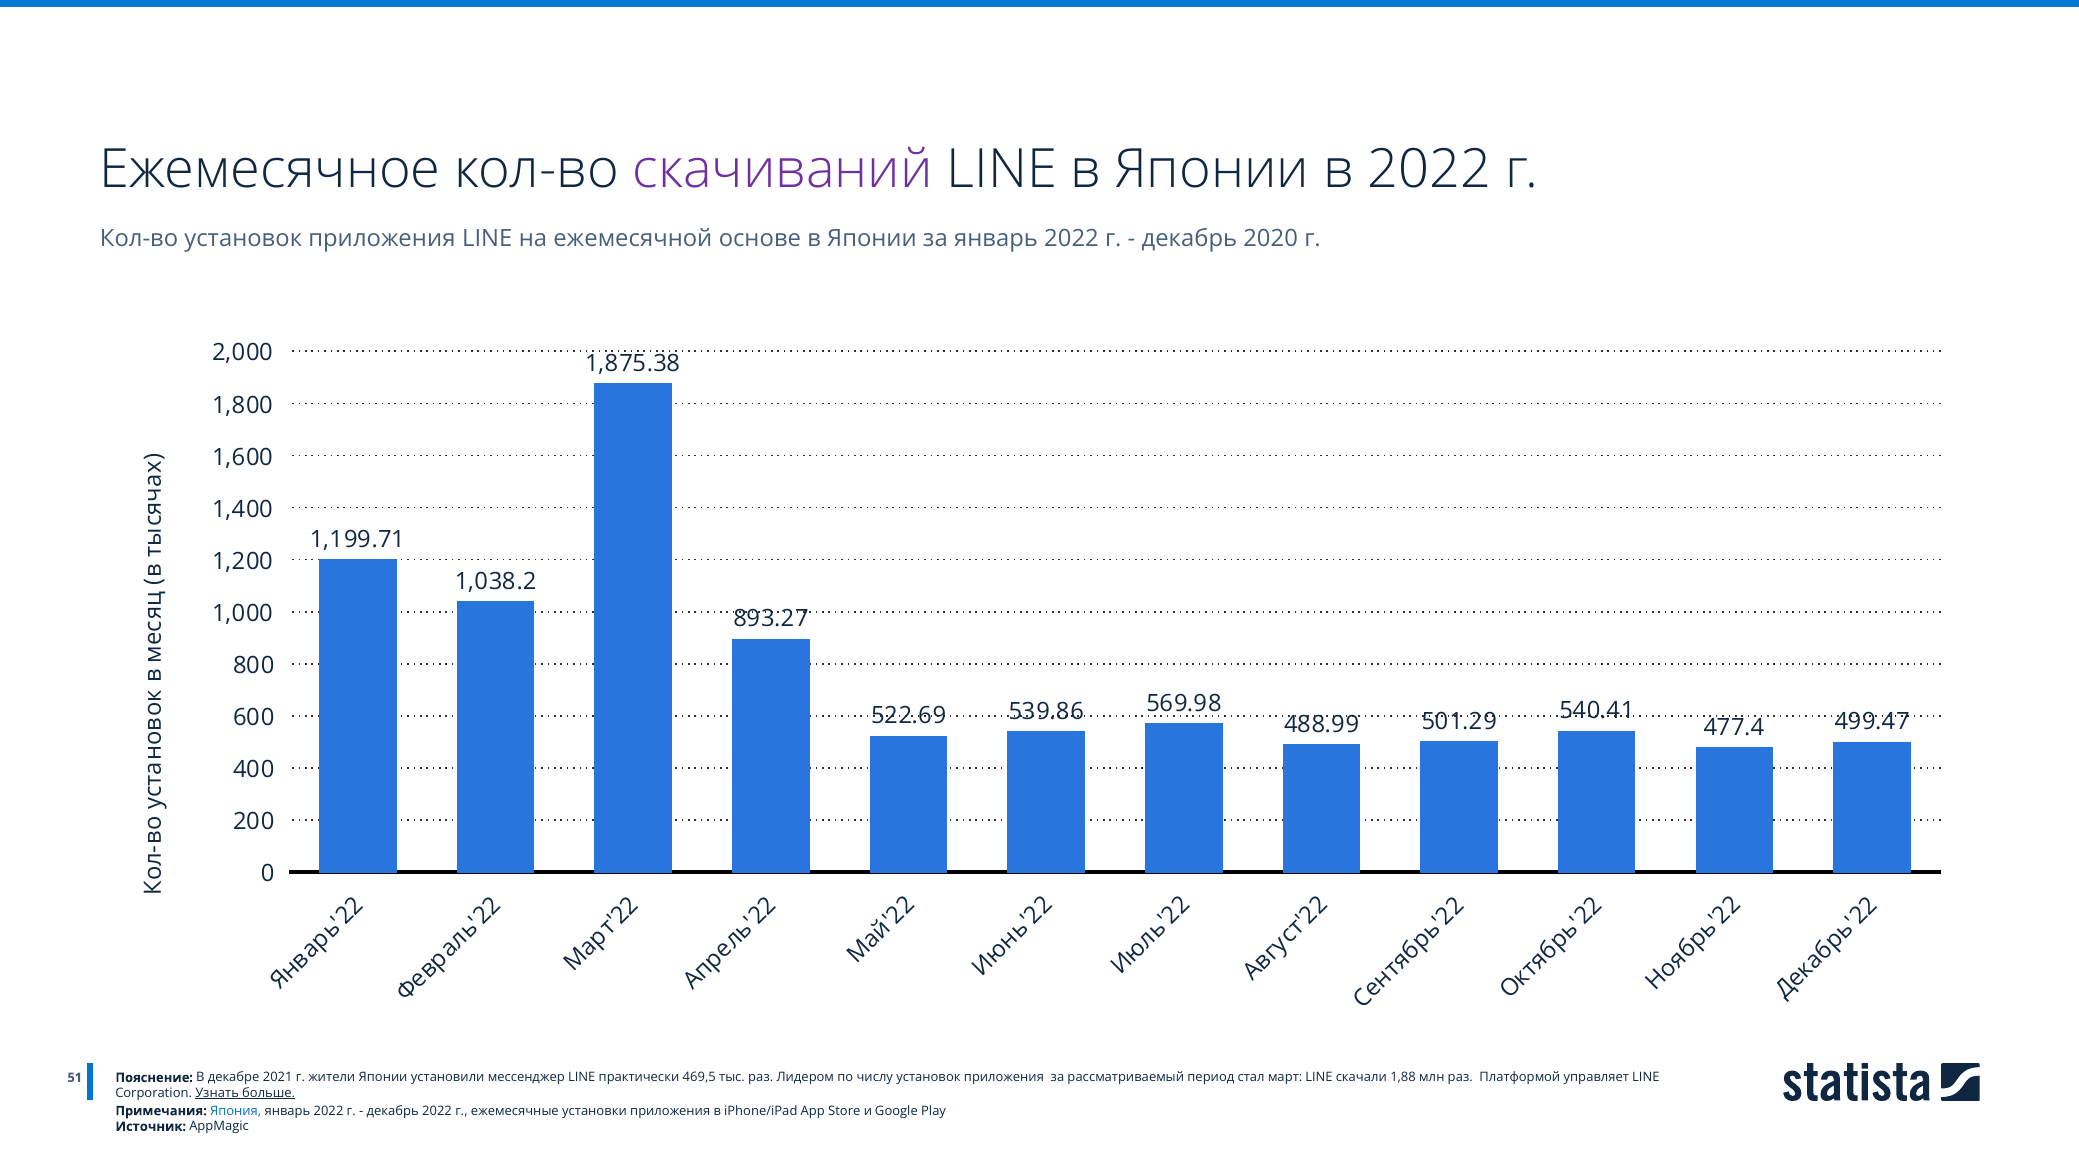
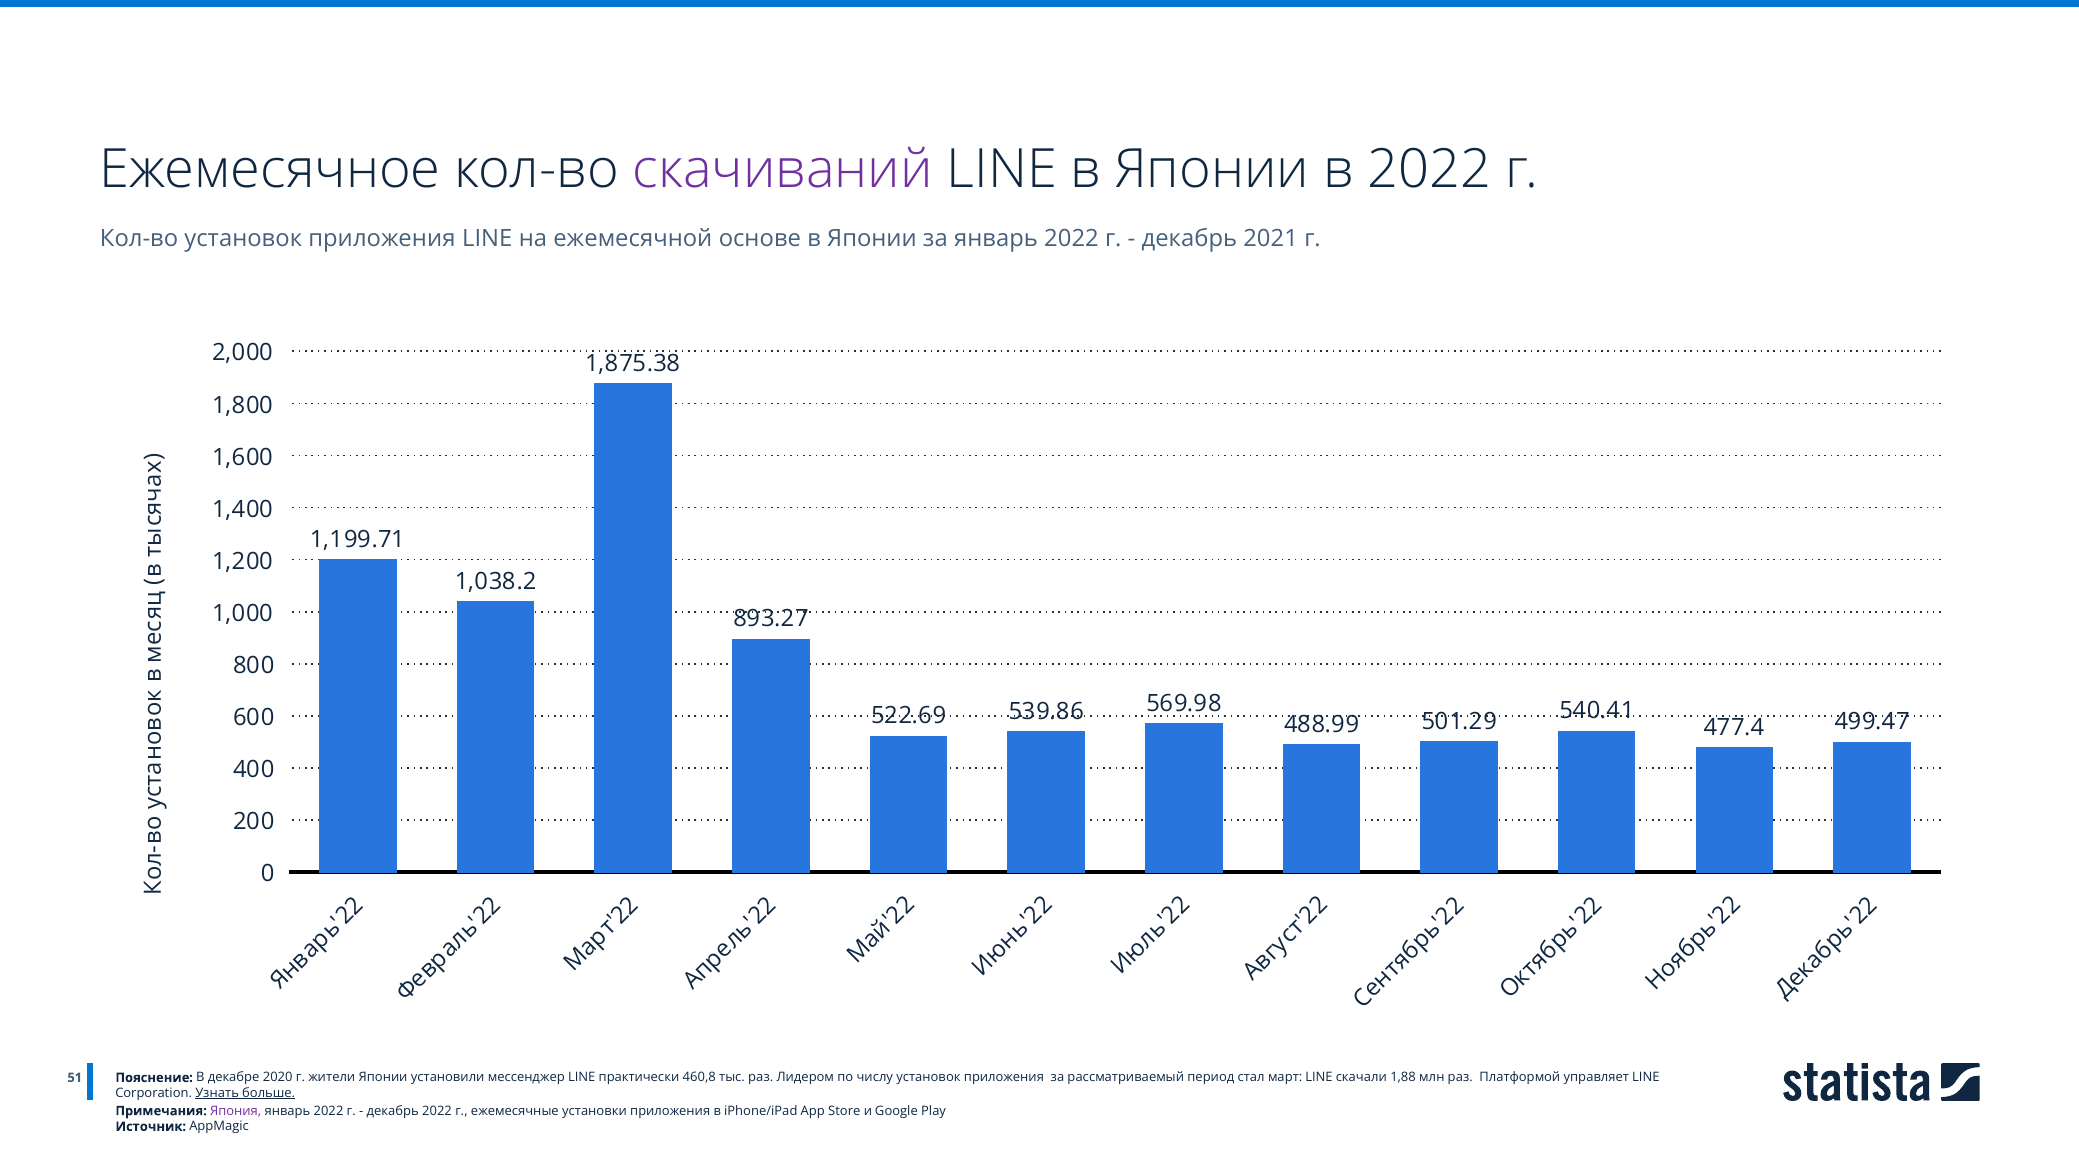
2020: 2020 -> 2021 (1271, 239)
2021: 2021 -> 2020 (278, 1078)
469,5: 469,5 -> 460,8 (699, 1078)
Япония colour: blue -> purple (236, 1111)
